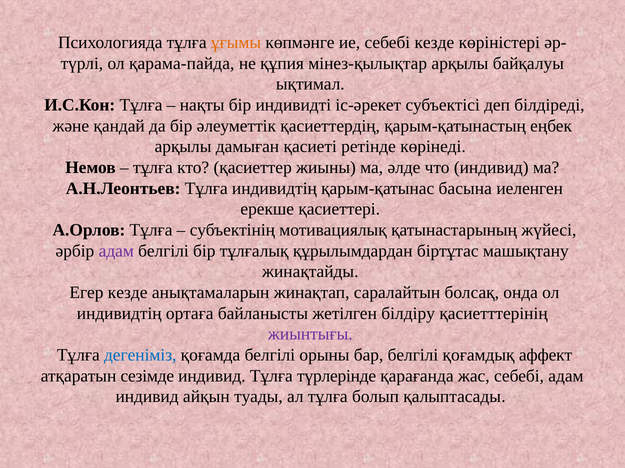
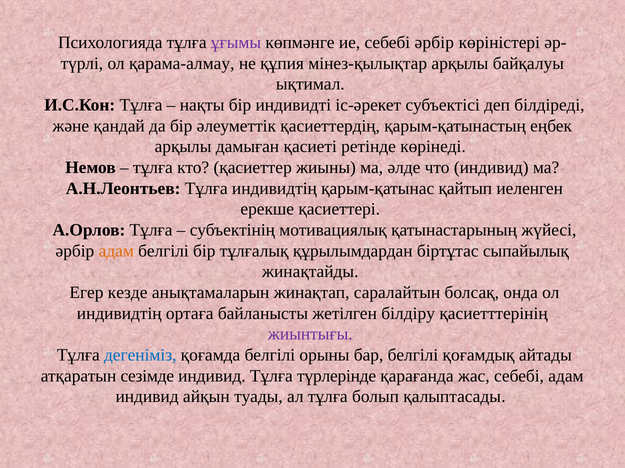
ұғымы colour: orange -> purple (236, 43)
себебі кезде: кезде -> әрбір (434, 43)
қарама-пайда: қарама-пайда -> қарама-алмау (182, 63)
басына: басына -> қайтып (465, 189)
адам colour: purple -> orange (116, 251)
машықтану: машықтану -> сыпайылық (526, 251)
аффект: аффект -> айтады (545, 356)
